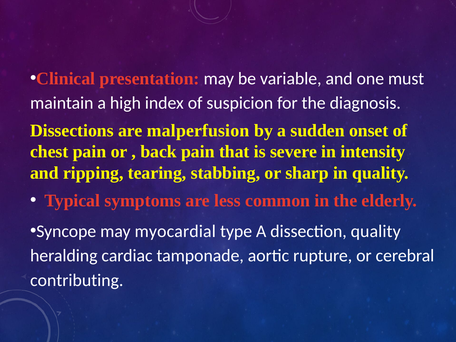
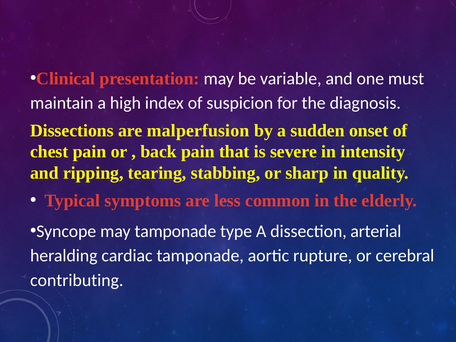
may myocardial: myocardial -> tamponade (175, 231)
dissection quality: quality -> arterial (376, 231)
